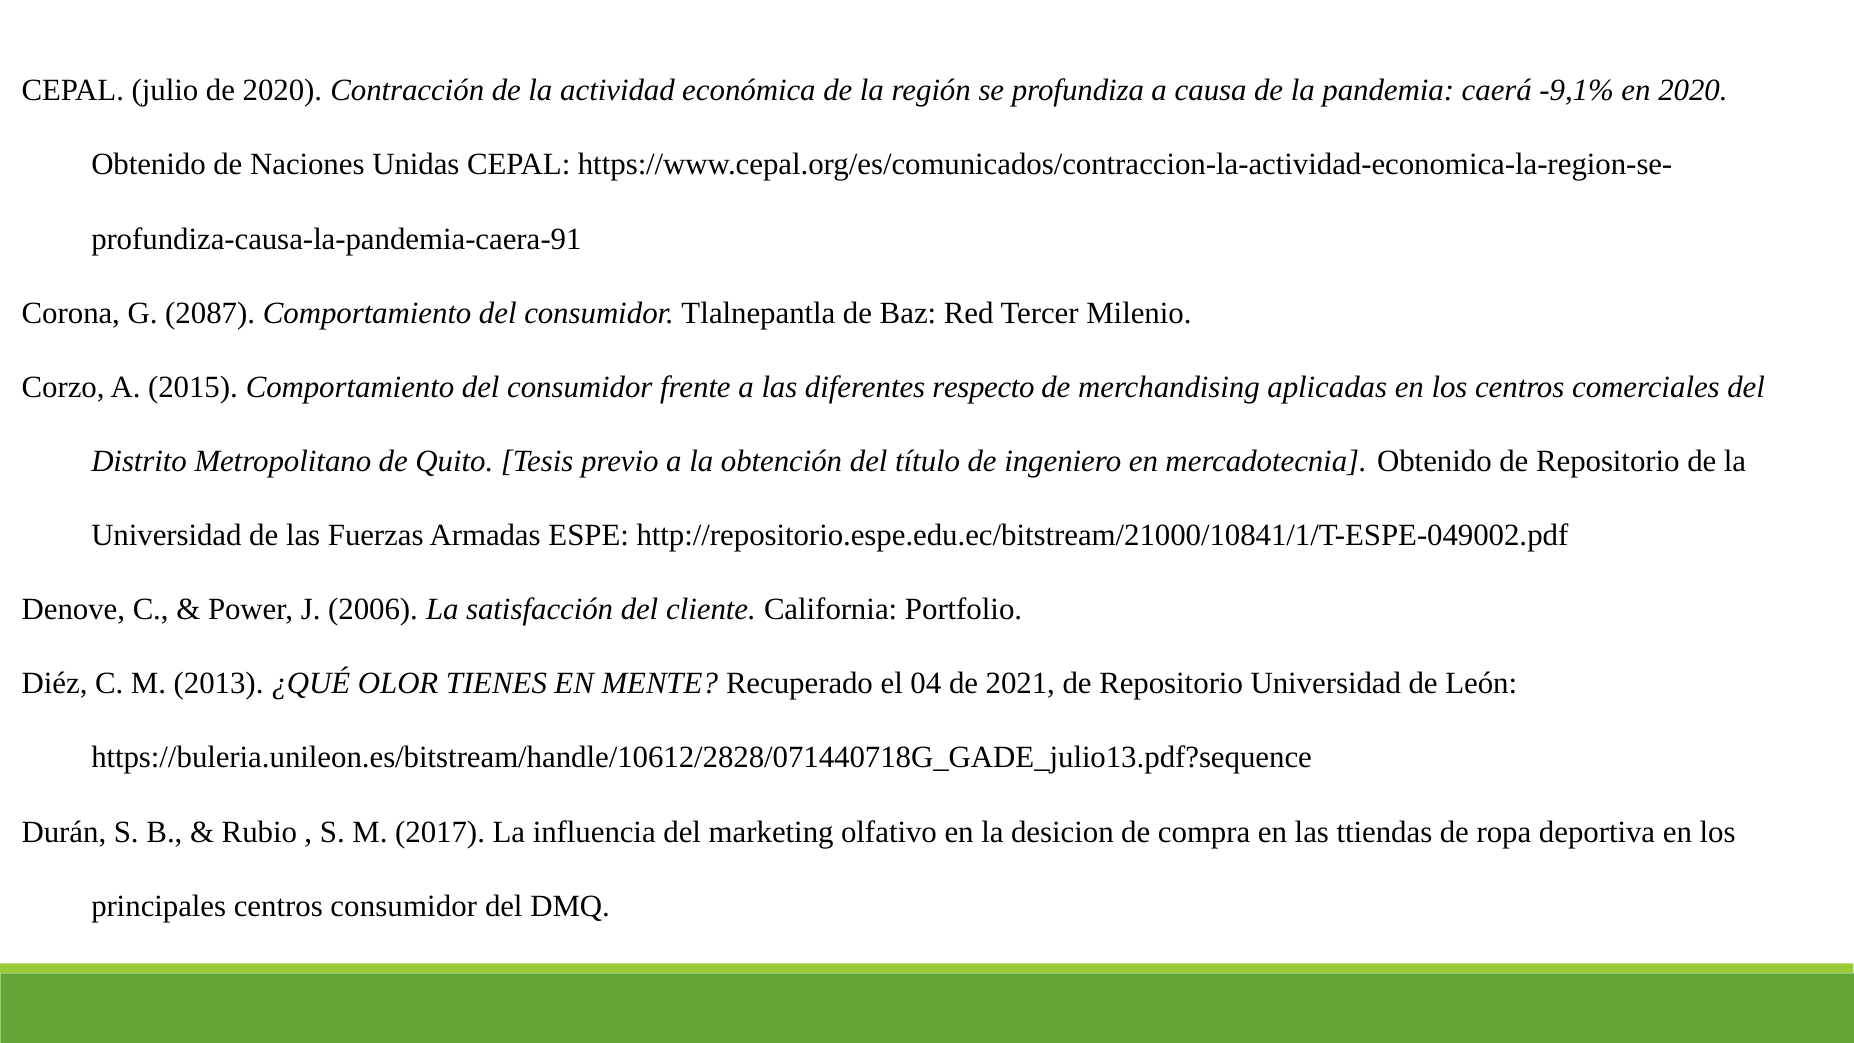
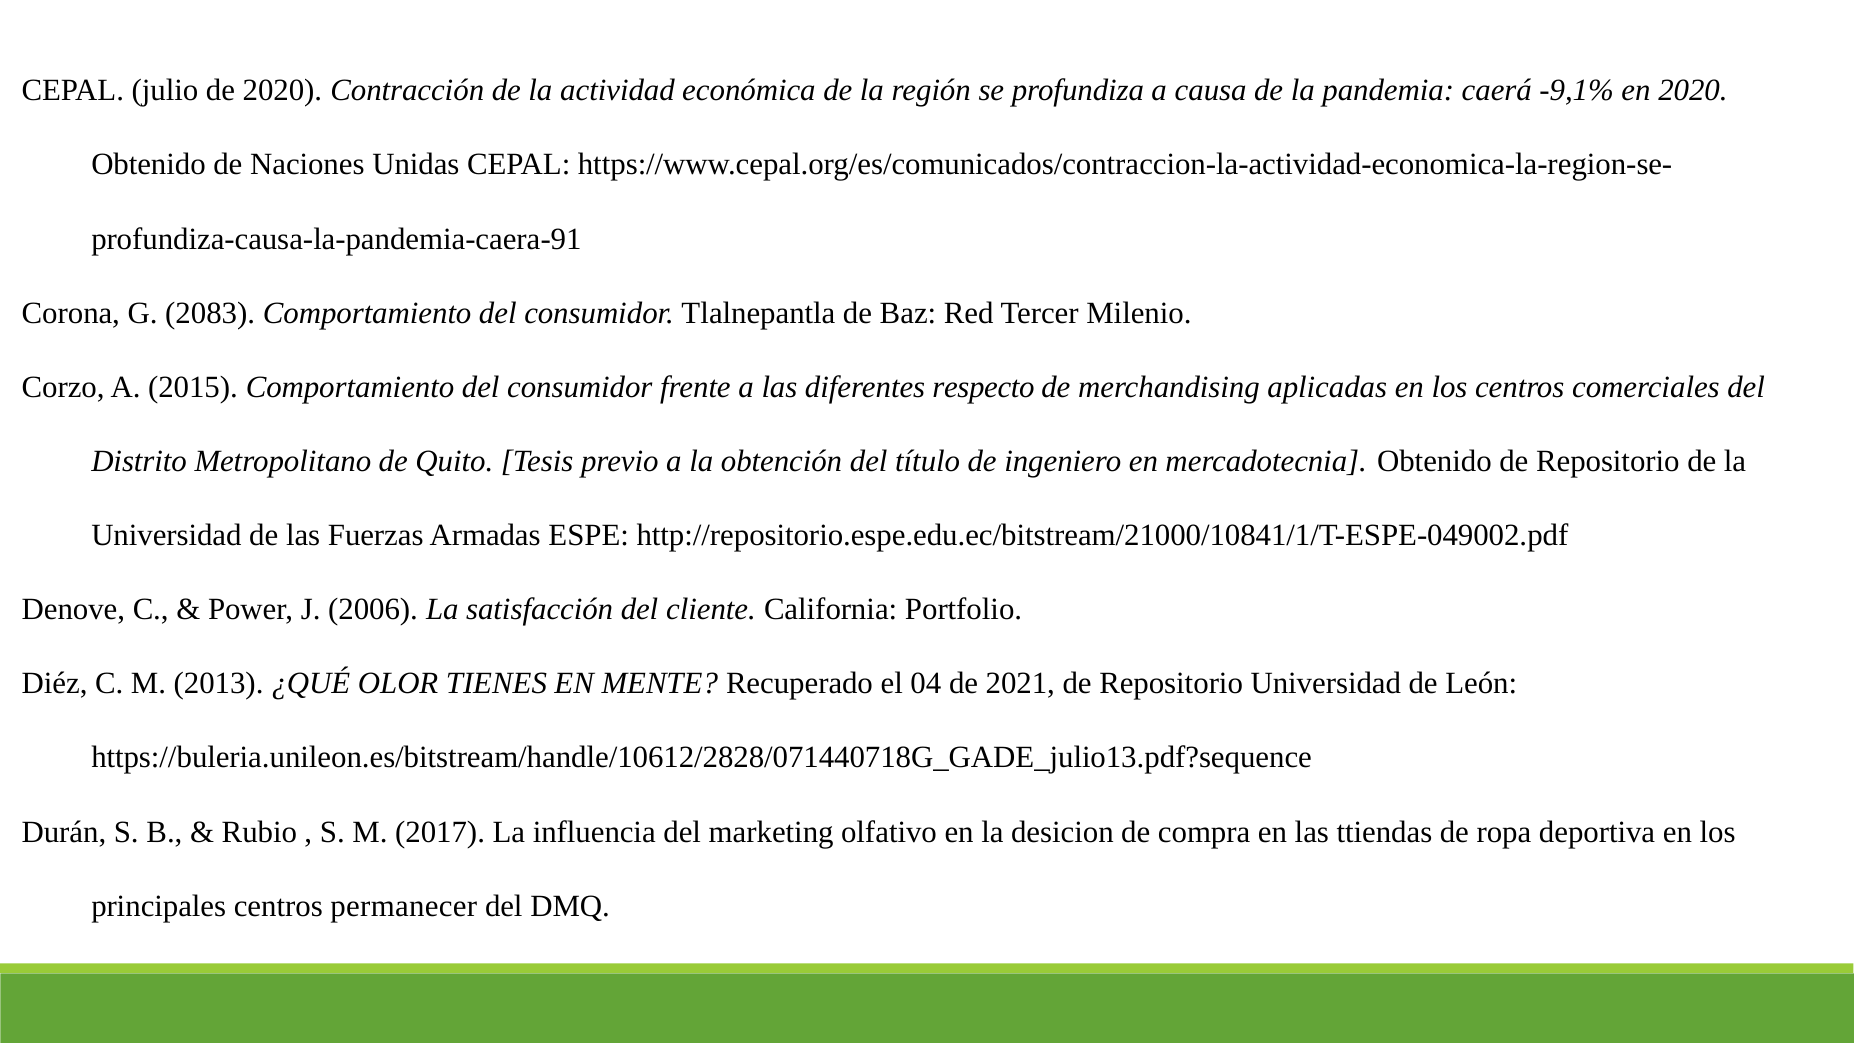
2087: 2087 -> 2083 (210, 313)
centros consumidor: consumidor -> permanecer (404, 906)
